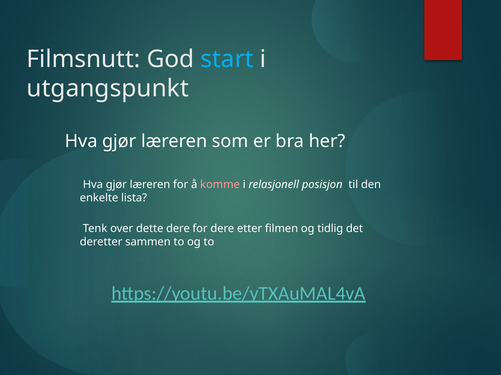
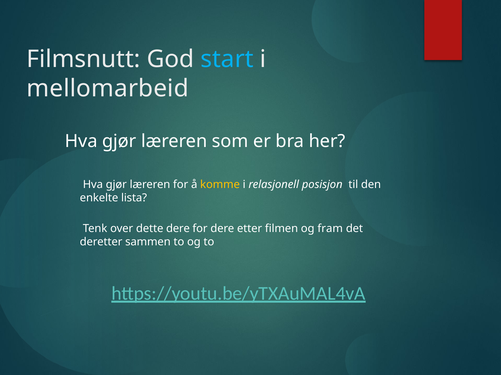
utgangspunkt: utgangspunkt -> mellomarbeid (108, 89)
komme colour: pink -> yellow (220, 185)
tidlig: tidlig -> fram (330, 229)
